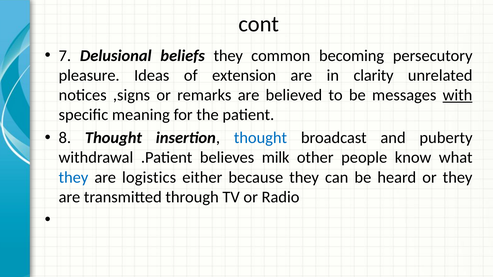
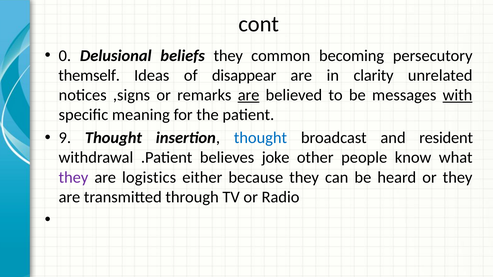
7: 7 -> 0 (65, 56)
pleasure: pleasure -> themself (89, 75)
extension: extension -> disappear (244, 75)
are underline: none -> present (249, 95)
8: 8 -> 9 (65, 138)
puberty: puberty -> resident (446, 138)
milk: milk -> joke (276, 158)
they colour: blue -> purple (73, 177)
